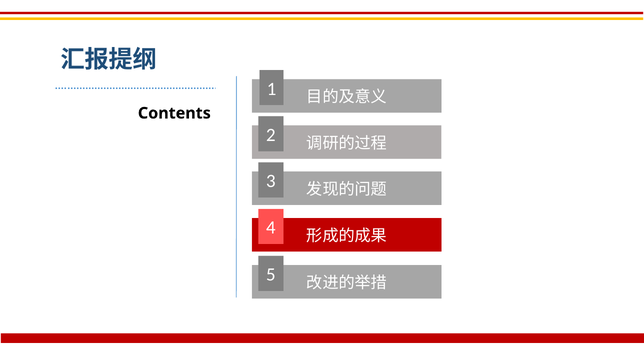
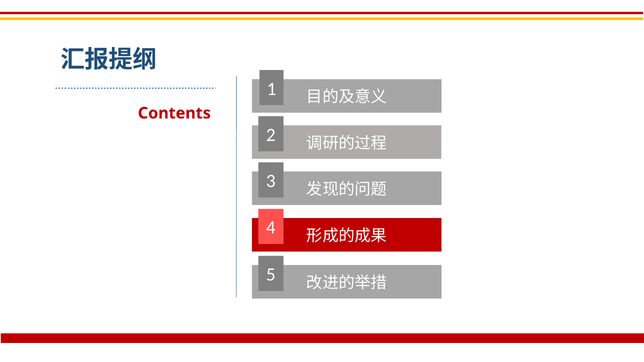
Contents colour: black -> red (174, 113)
